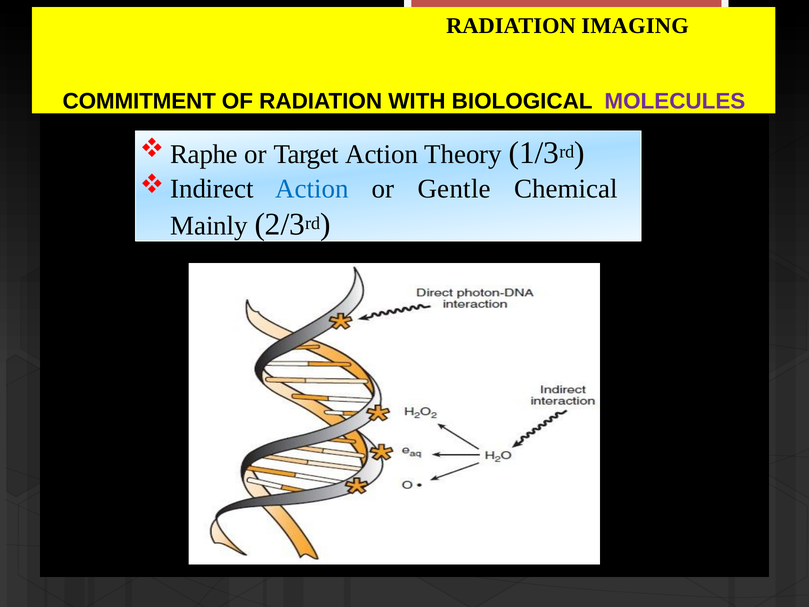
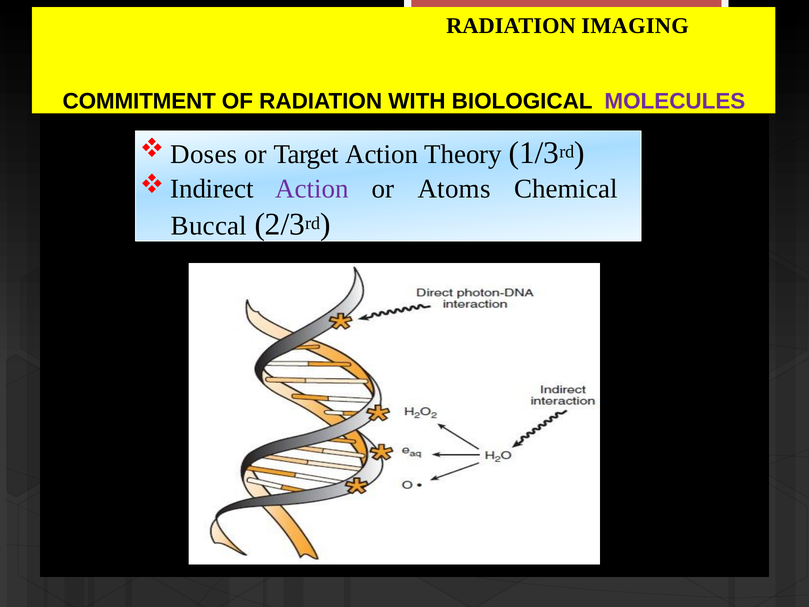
Raphe: Raphe -> Doses (204, 154)
Action colour: blue -> purple (312, 189)
Gentle: Gentle -> Atoms (454, 189)
Mainly: Mainly -> Buccal (209, 226)
